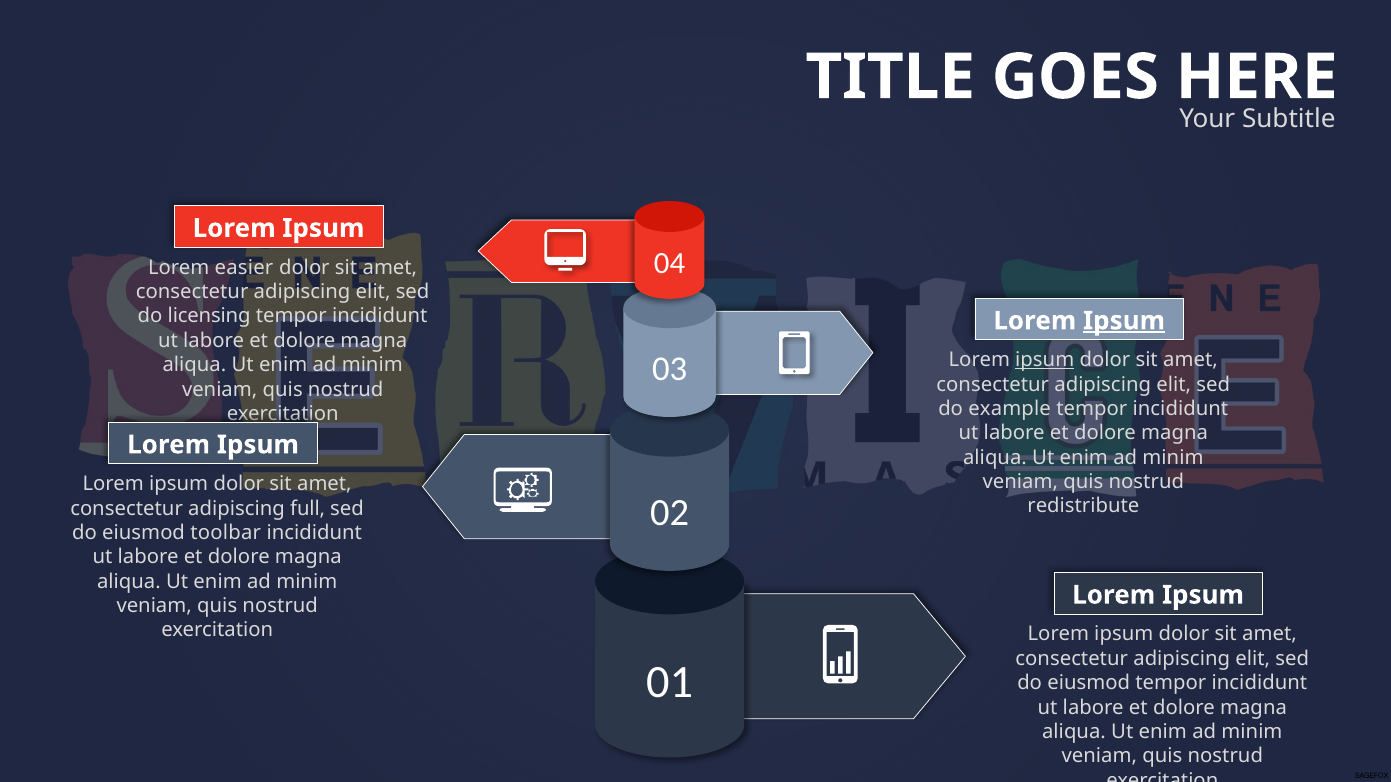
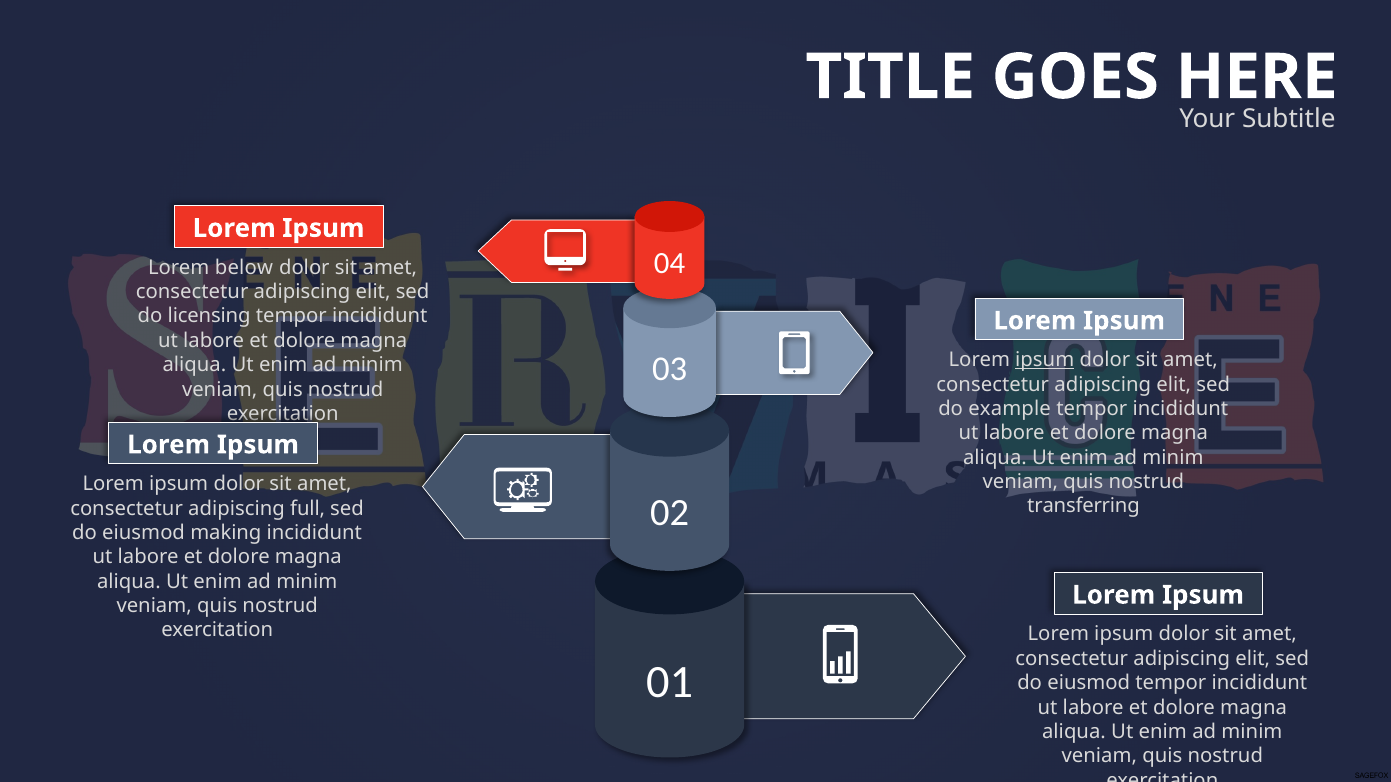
easier: easier -> below (244, 268)
Ipsum underline: present -> none (1124, 321)
redistribute: redistribute -> transferring (1083, 506)
toolbar: toolbar -> making (226, 533)
